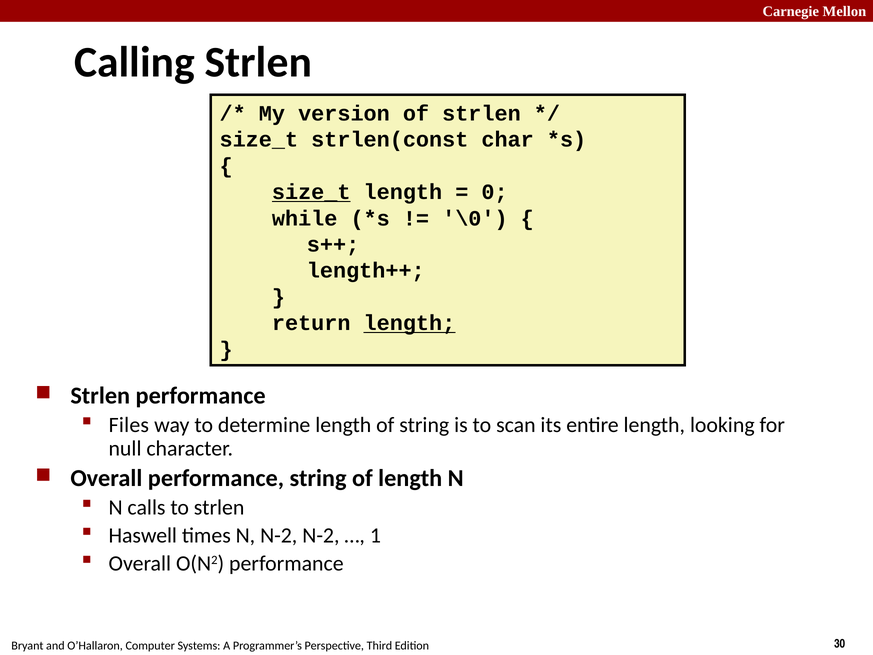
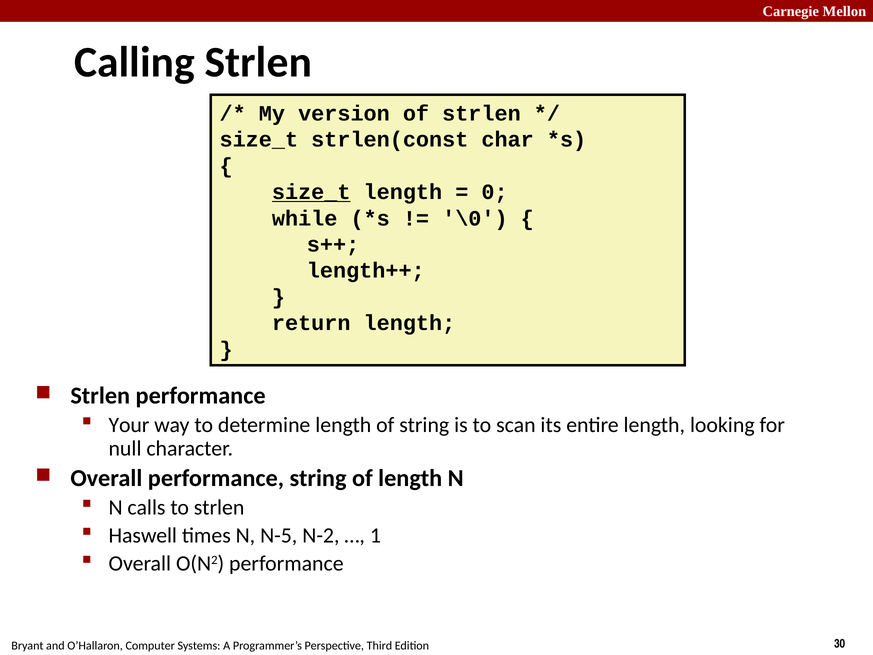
length underline: present -> none (409, 323)
Files: Files -> Your (129, 425)
N N-2: N-2 -> N-5 (279, 535)
